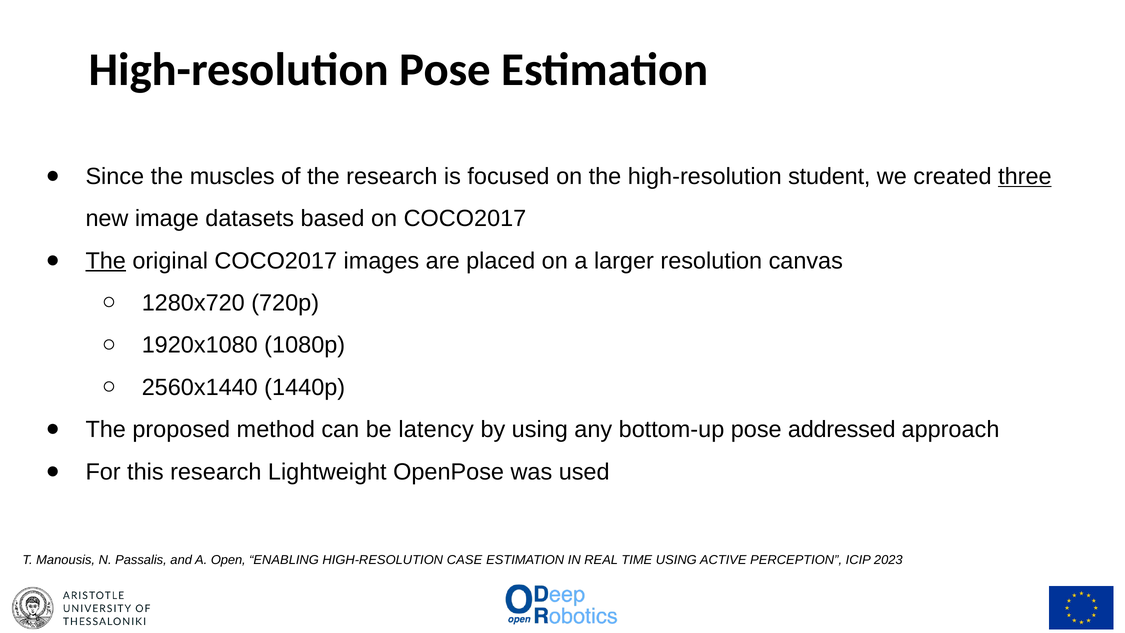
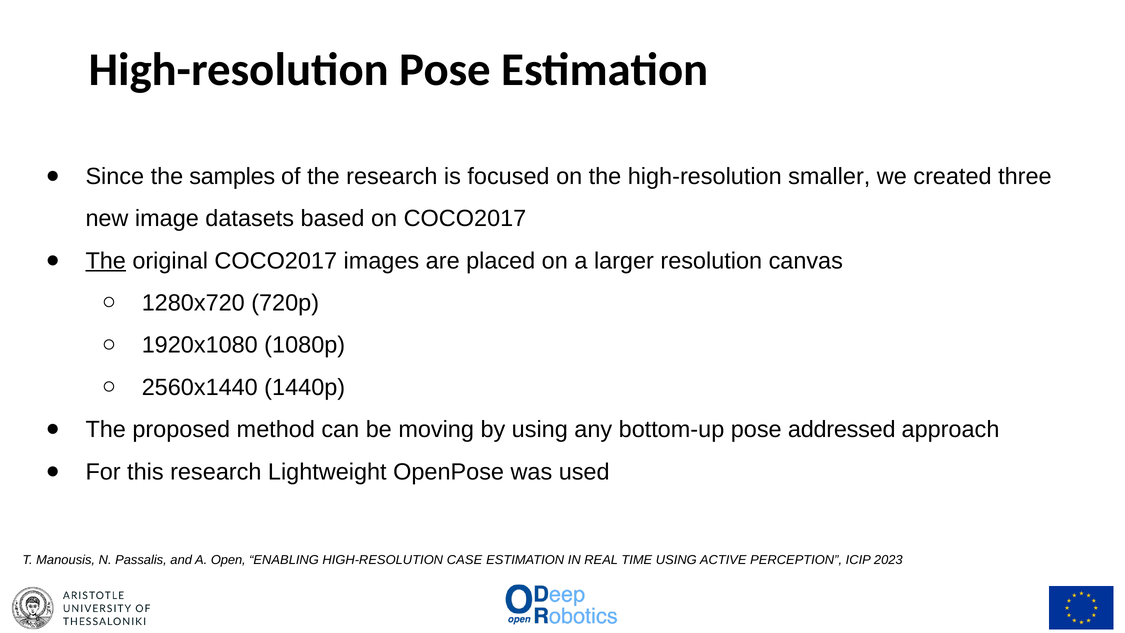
muscles: muscles -> samples (232, 176)
student: student -> smaller (829, 176)
three underline: present -> none (1025, 176)
latency: latency -> moving (436, 429)
